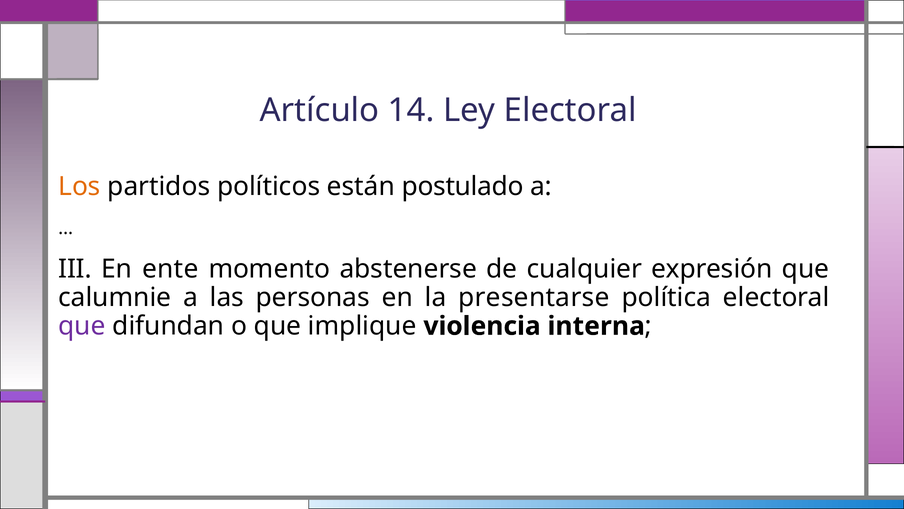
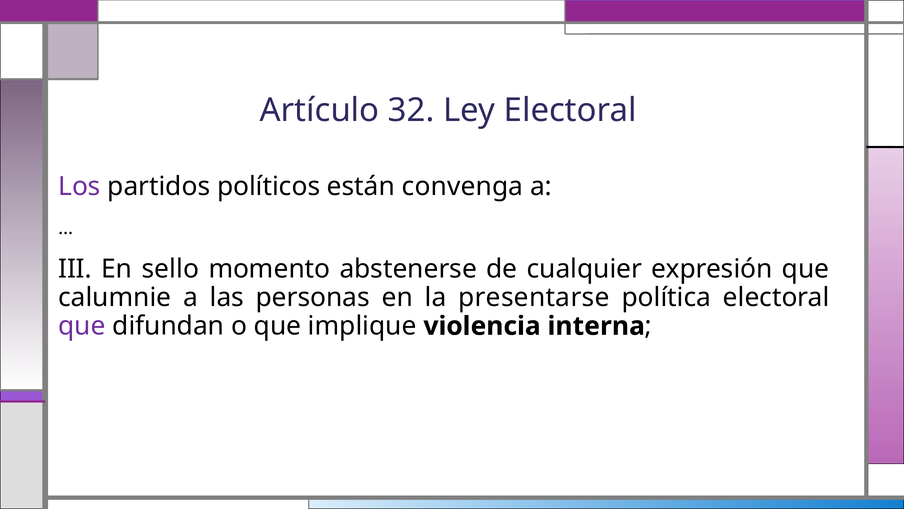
14: 14 -> 32 (411, 110)
Los colour: orange -> purple (79, 186)
postulado: postulado -> convenga (463, 186)
ente: ente -> sello (170, 269)
